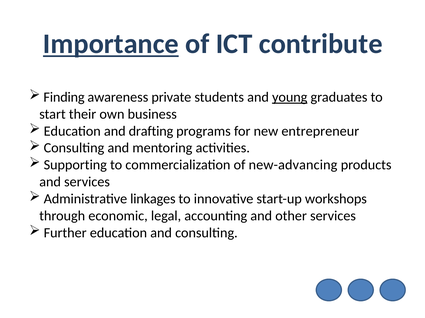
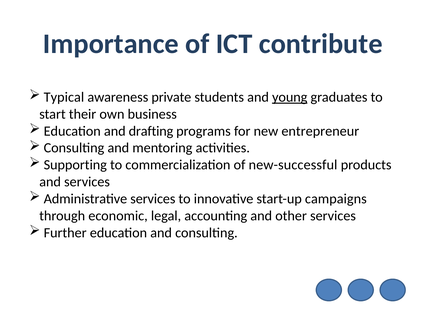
Importance underline: present -> none (111, 44)
Finding: Finding -> Typical (64, 97)
new-advancing: new-advancing -> new-successful (293, 165)
Administrative linkages: linkages -> services (153, 199)
workshops: workshops -> campaigns (336, 199)
